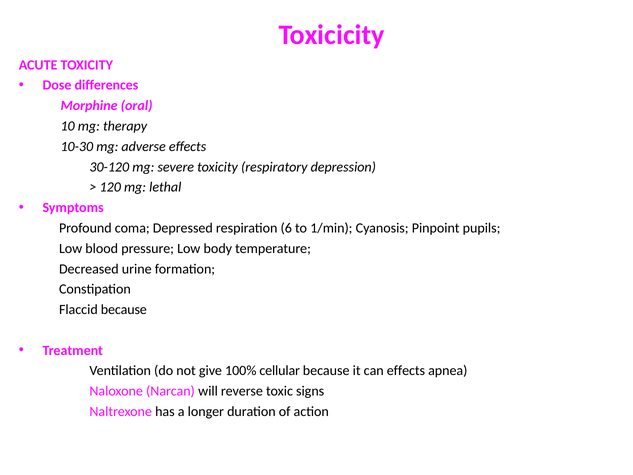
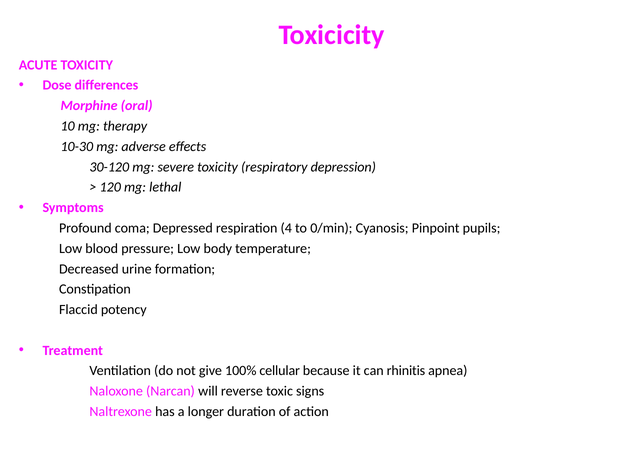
6: 6 -> 4 (286, 228)
1/min: 1/min -> 0/min (331, 228)
Flaccid because: because -> potency (124, 309)
can effects: effects -> rhinitis (406, 371)
